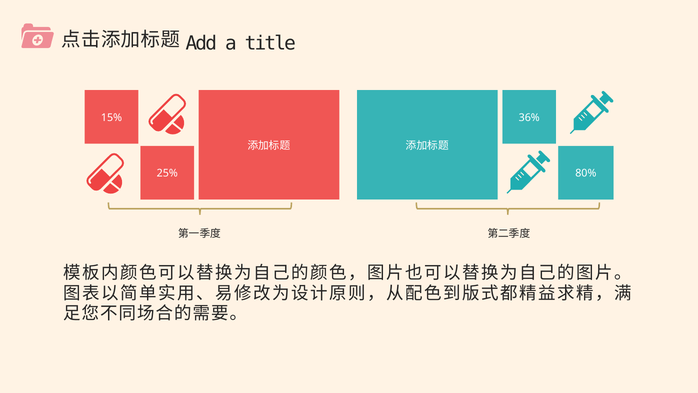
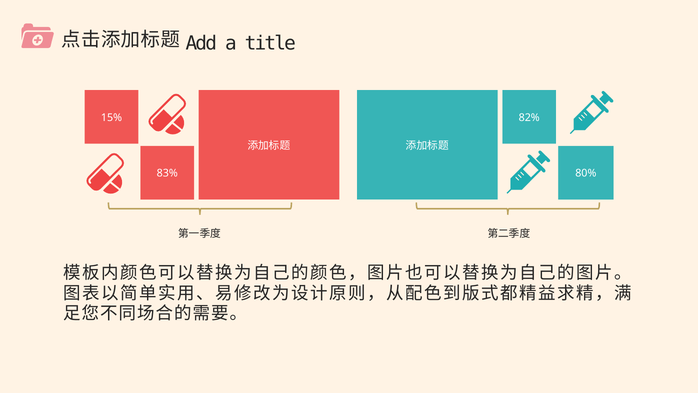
36%: 36% -> 82% (529, 118)
25%: 25% -> 83% (167, 173)
